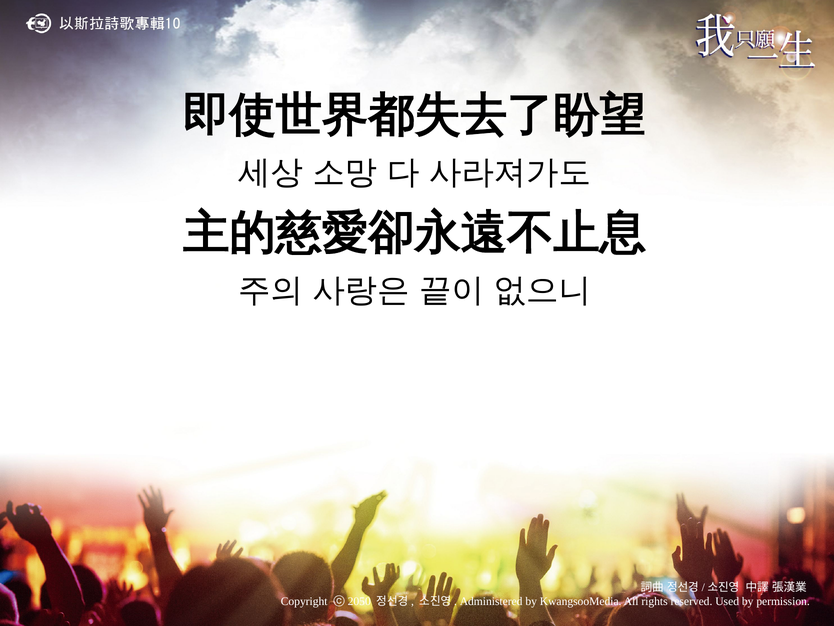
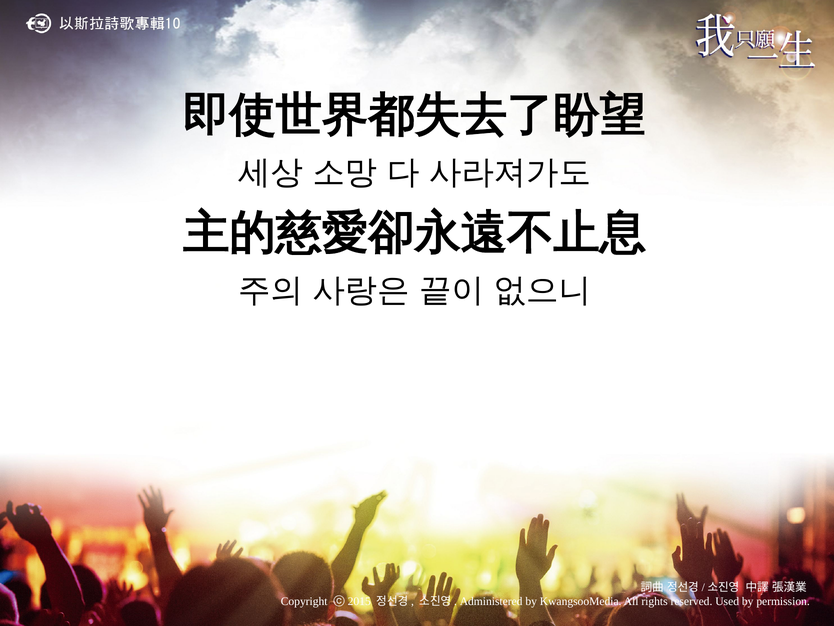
2050: 2050 -> 2015 (359, 601)
